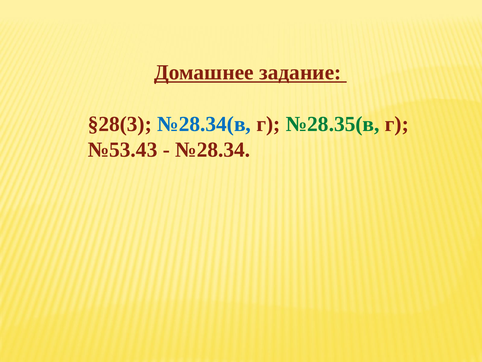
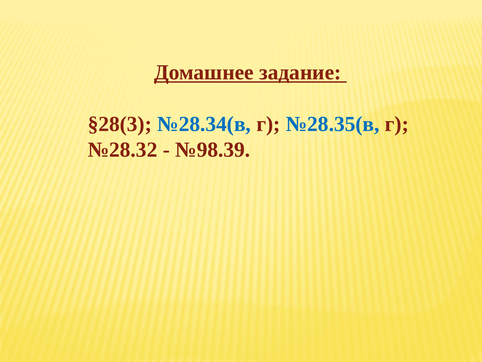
№28.35(в colour: green -> blue (333, 124)
№53.43: №53.43 -> №28.32 (123, 150)
№28.34: №28.34 -> №98.39 (213, 150)
